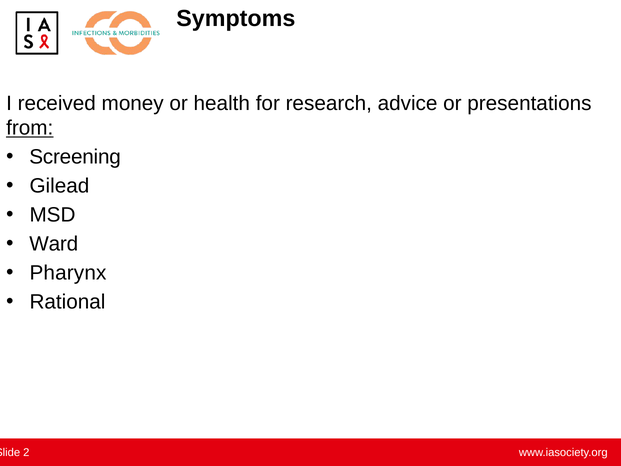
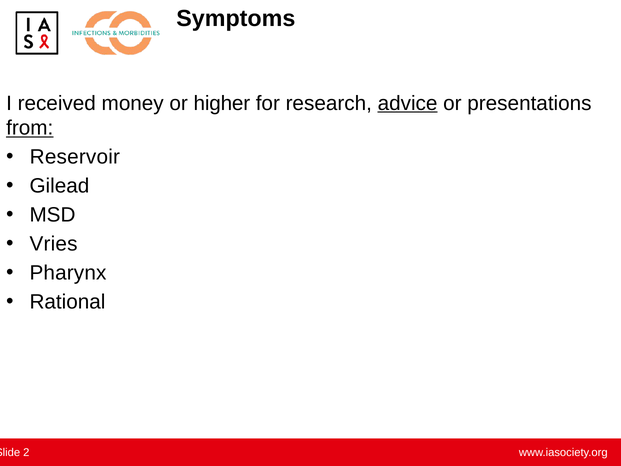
health: health -> higher (222, 103)
advice underline: none -> present (408, 103)
Screening: Screening -> Reservoir (75, 157)
Ward: Ward -> Vries (54, 244)
